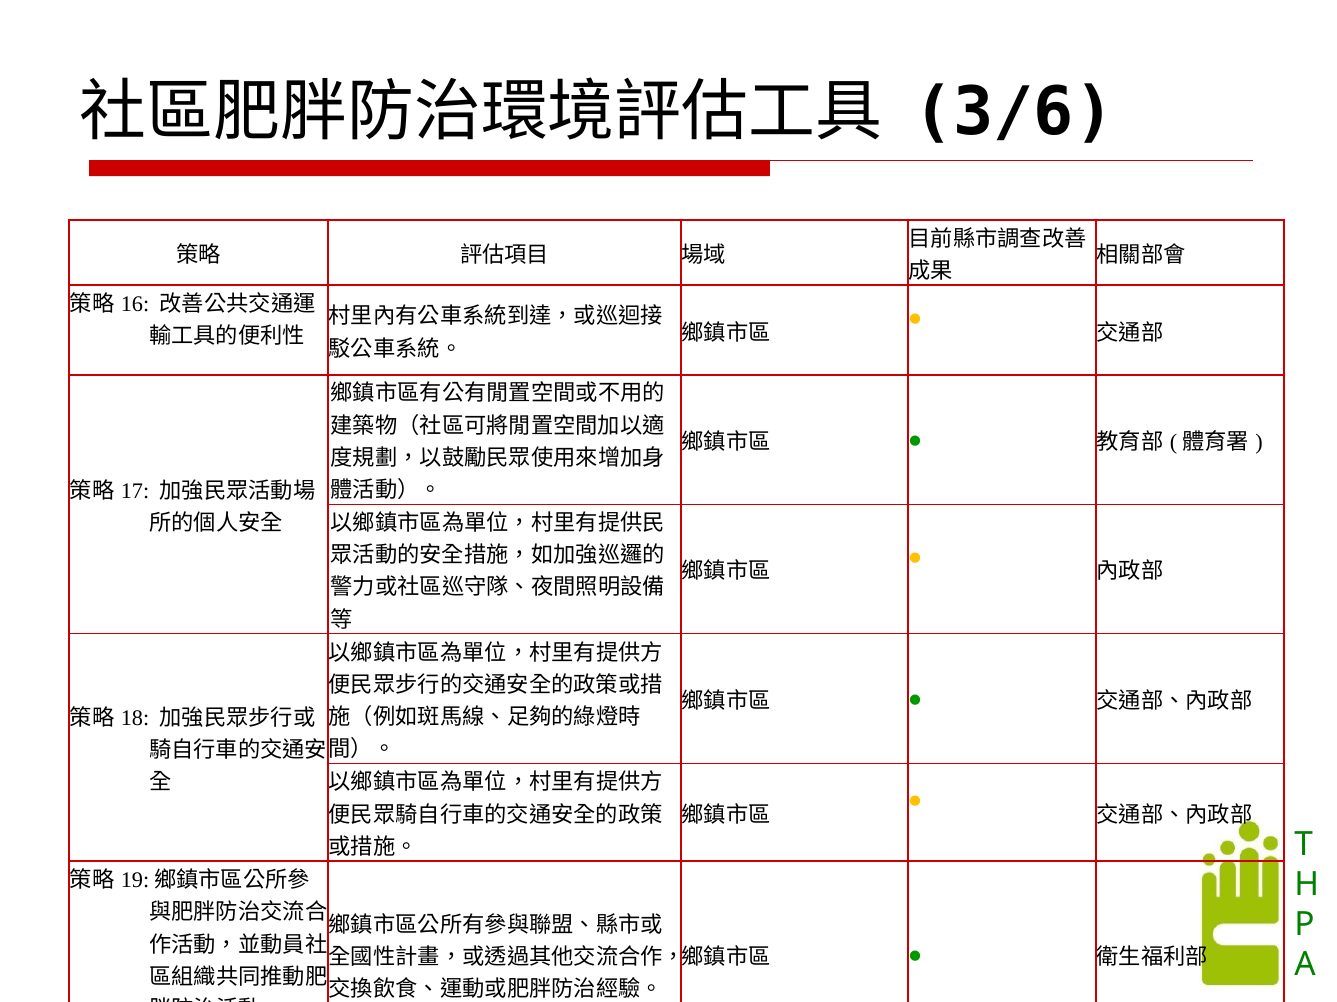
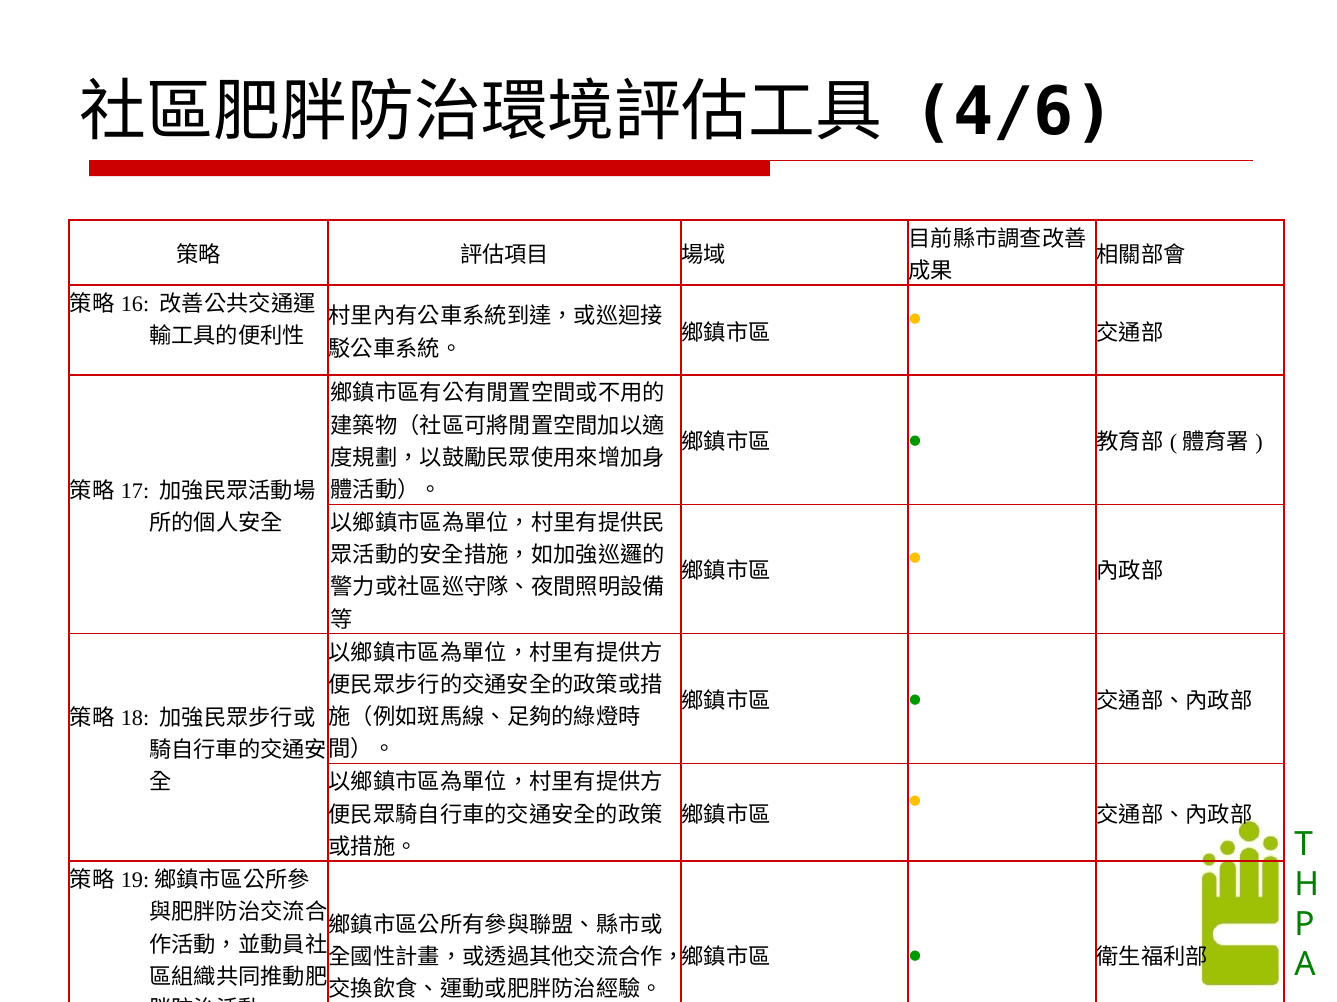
3/6: 3/6 -> 4/6 (1014, 113)
